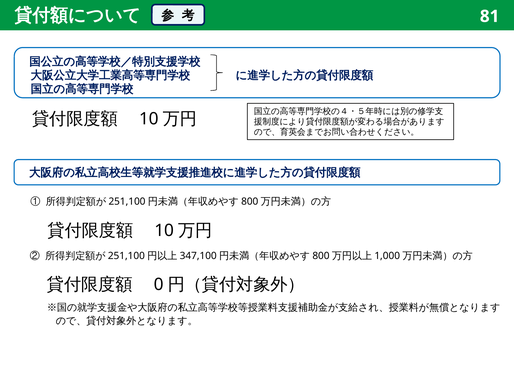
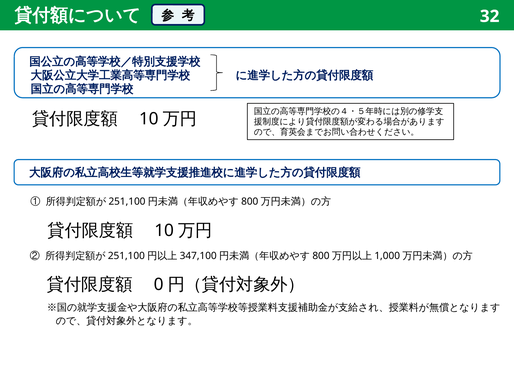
81: 81 -> 32 (490, 16)
